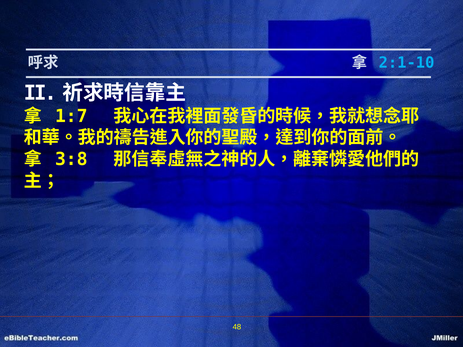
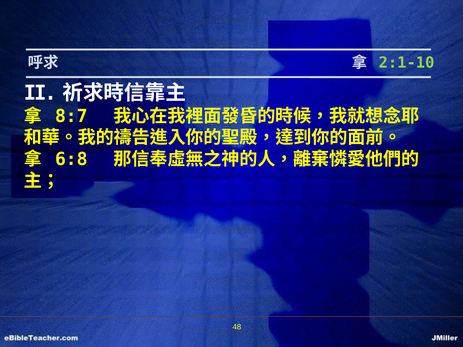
2:1-10 colour: light blue -> light green (407, 63)
1:7: 1:7 -> 8:7 (71, 116)
3:8: 3:8 -> 6:8 (71, 159)
